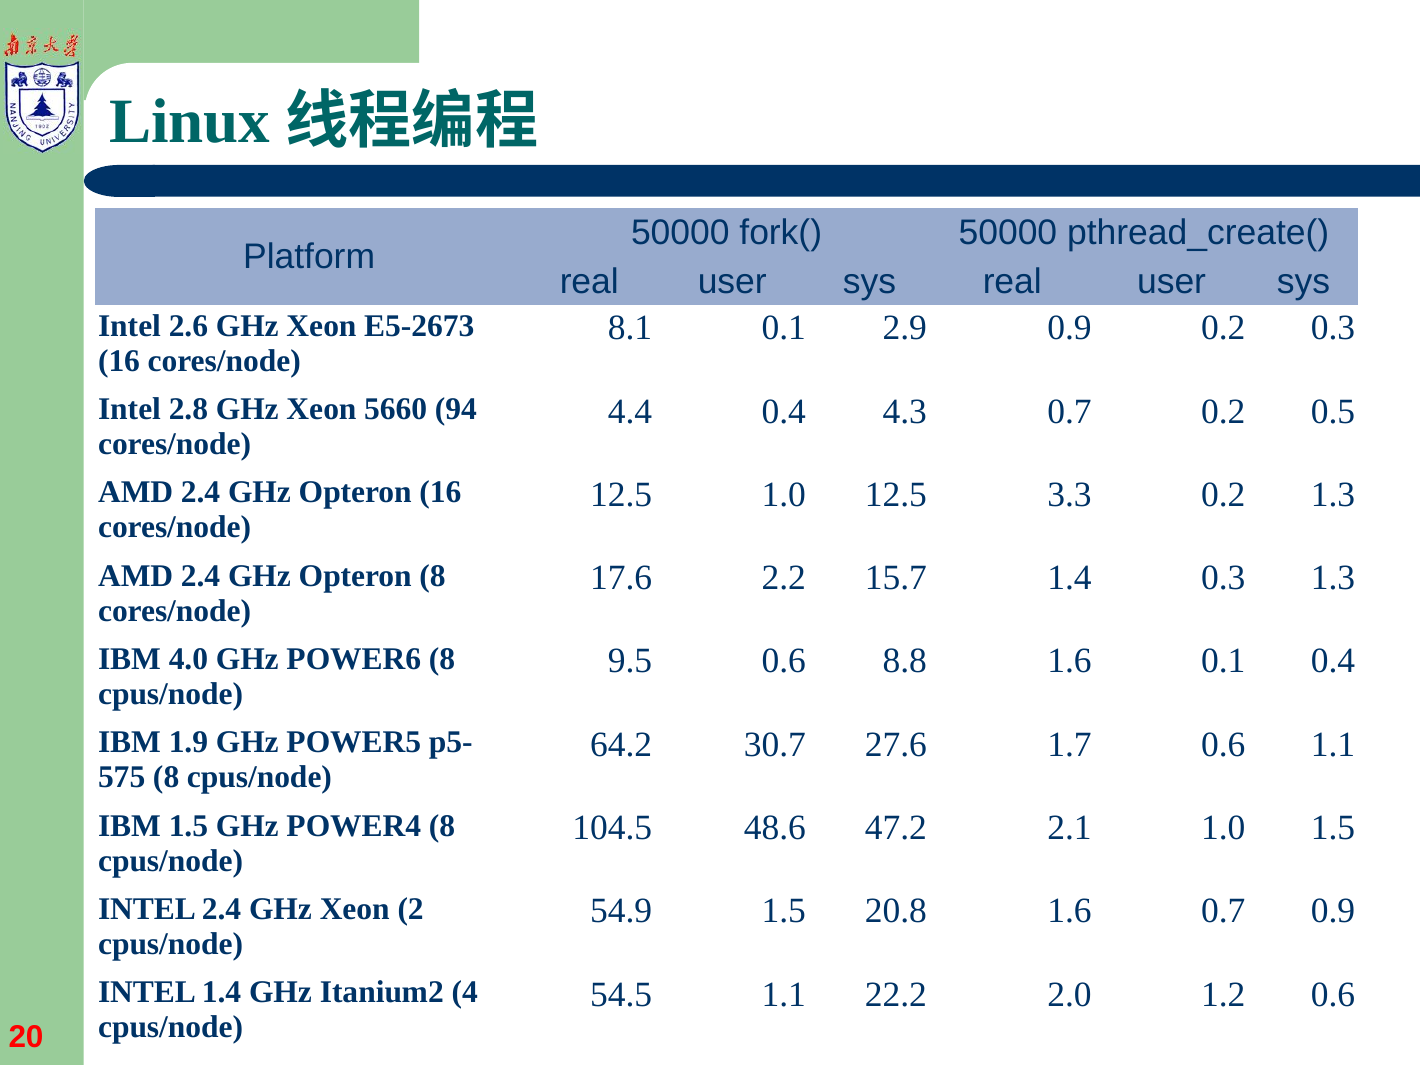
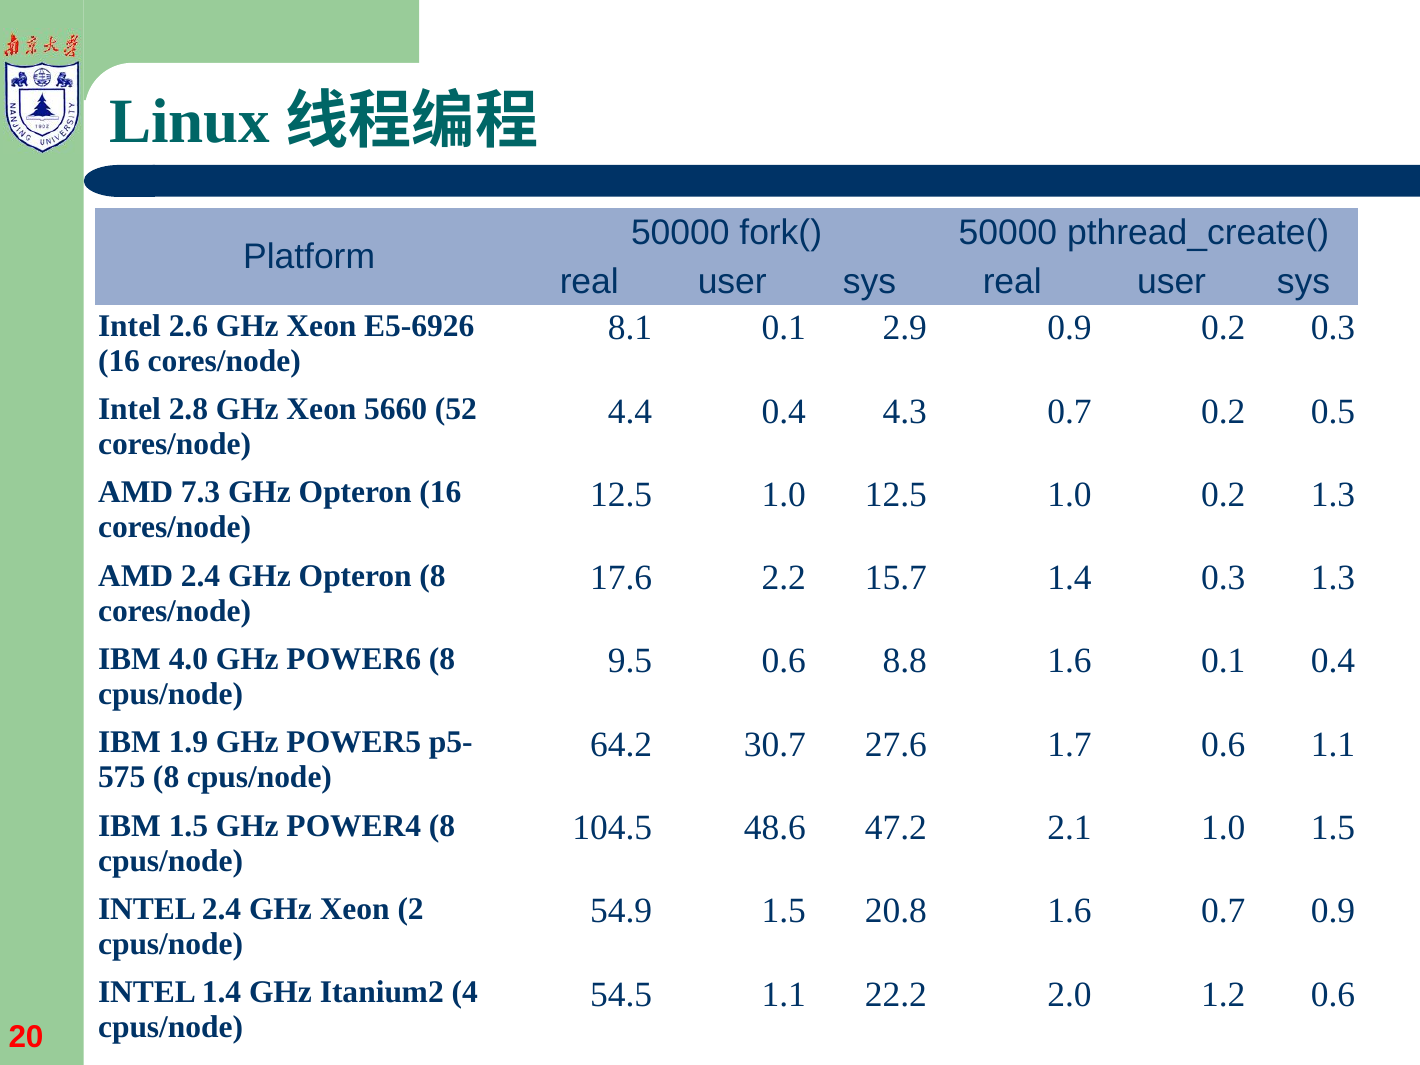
E5-2673: E5-2673 -> E5-6926 (419, 326)
94: 94 -> 52 (456, 409)
2.4: 2.4 -> 7.3 (201, 492)
1.0 12.5 3.3: 3.3 -> 1.0 (1069, 495)
